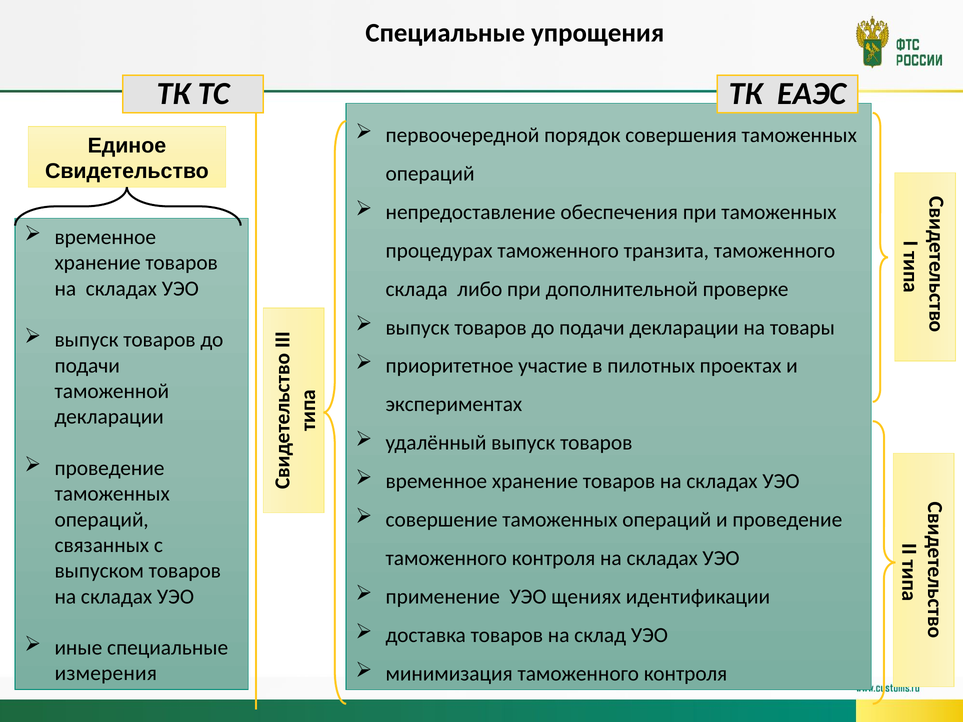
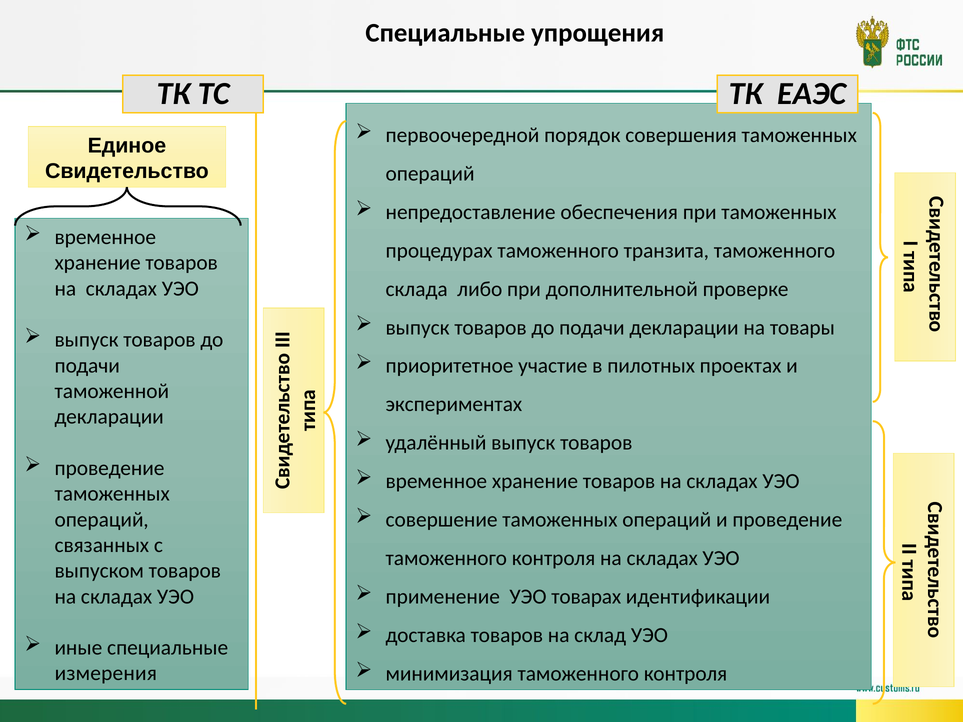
щениях: щениях -> товарах (586, 597)
